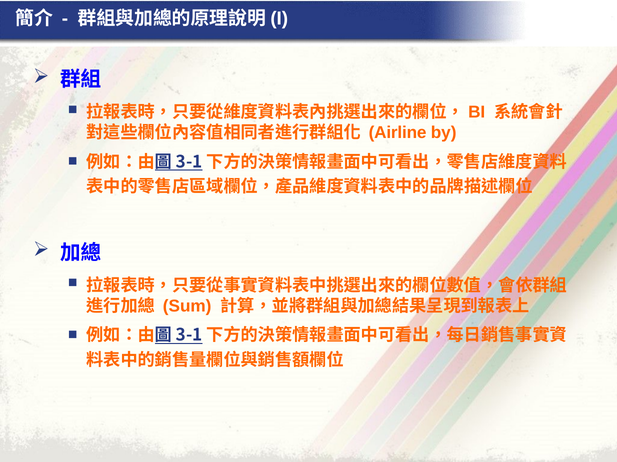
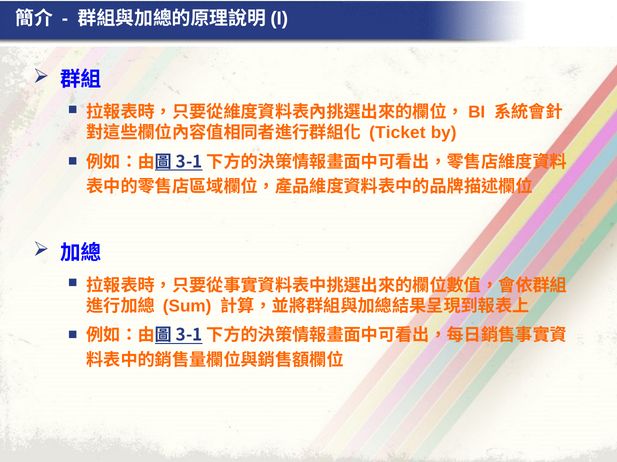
Airline: Airline -> Ticket (397, 133)
